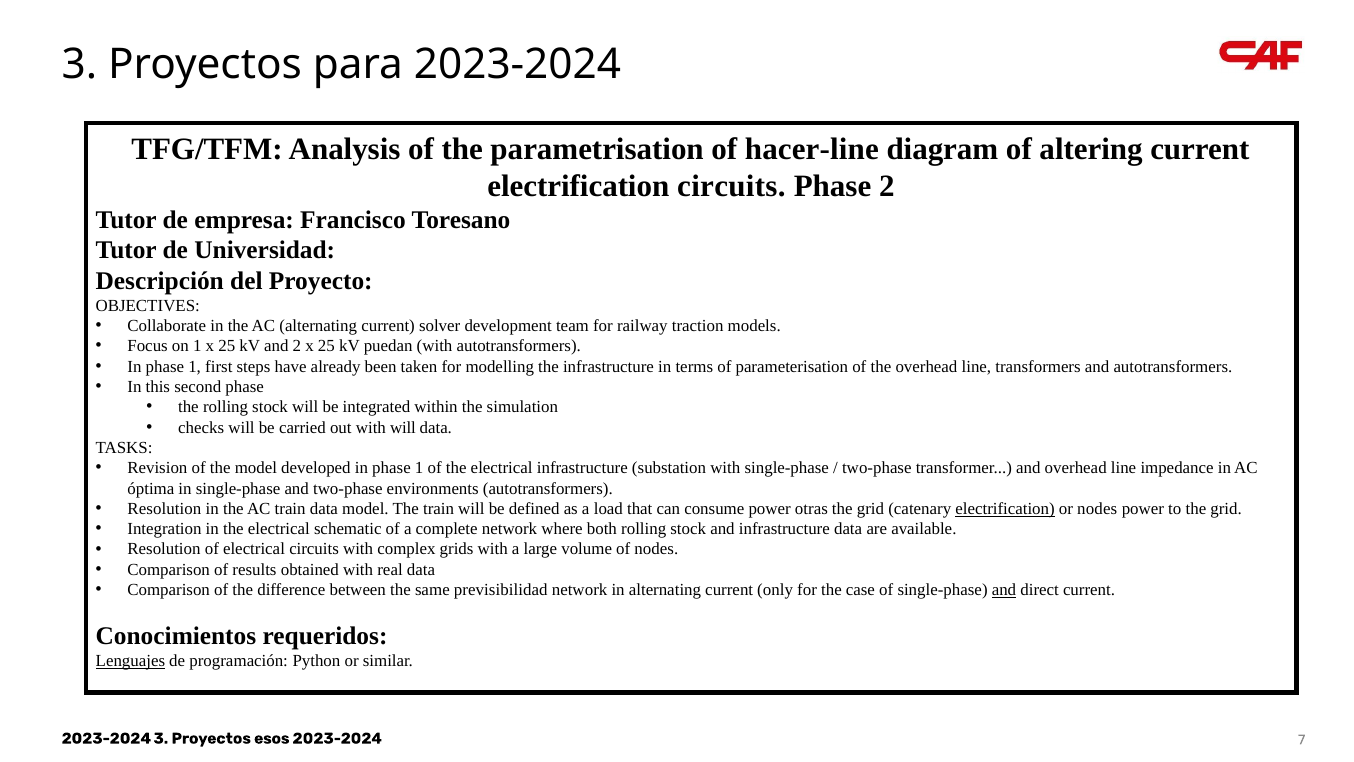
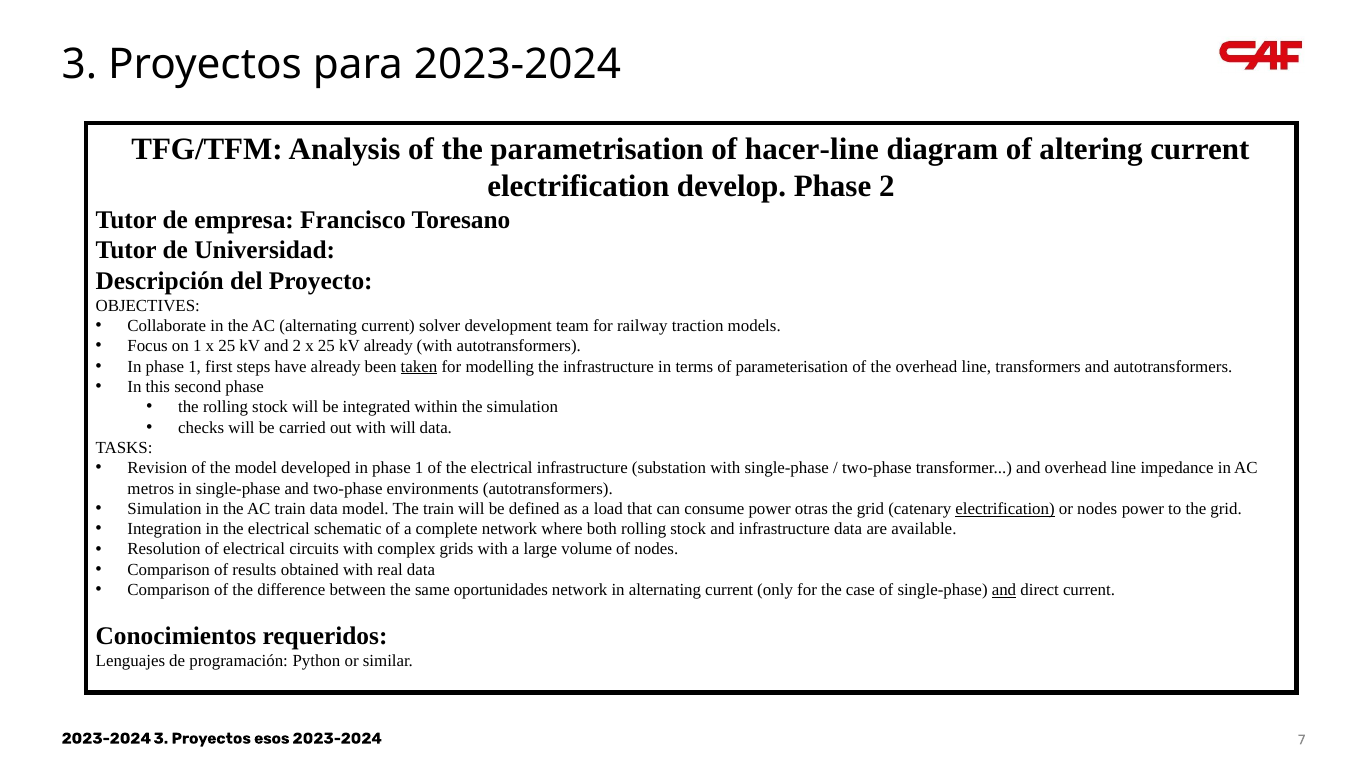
electrification circuits: circuits -> develop (732, 186)
kV puedan: puedan -> already (388, 346)
taken underline: none -> present (419, 366)
óptima: óptima -> metros (151, 488)
Resolution: Resolution -> Simulation (164, 509)
previsibilidad: previsibilidad -> oportunidades (501, 590)
Lenguajes underline: present -> none (130, 661)
